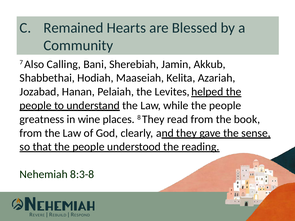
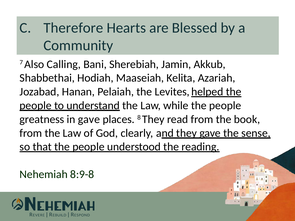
Remained: Remained -> Therefore (73, 28)
in wine: wine -> gave (89, 119)
8:3-8: 8:3-8 -> 8:9-8 (82, 175)
